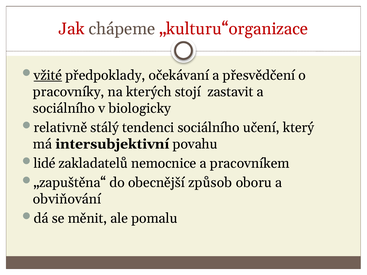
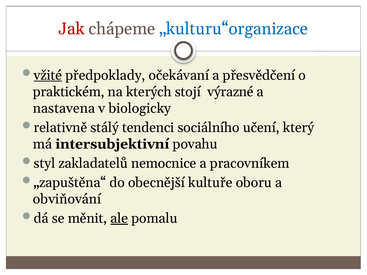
„kulturu“organizace colour: red -> blue (234, 29)
pracovníky: pracovníky -> praktickém (69, 92)
zastavit: zastavit -> výrazné (231, 92)
sociálního: sociálního -> nastavena (64, 108)
lidé: lidé -> styl (44, 163)
způsob: způsob -> kultuře (210, 183)
ale underline: none -> present (119, 219)
